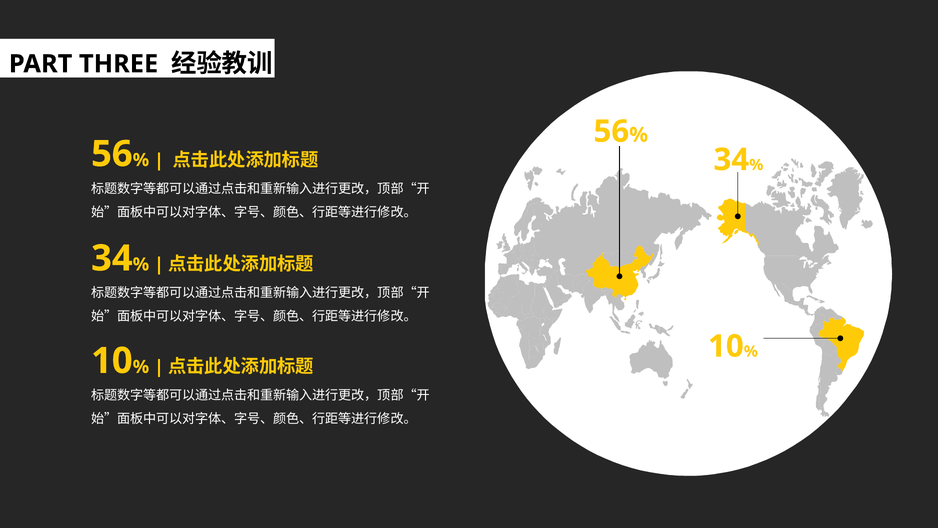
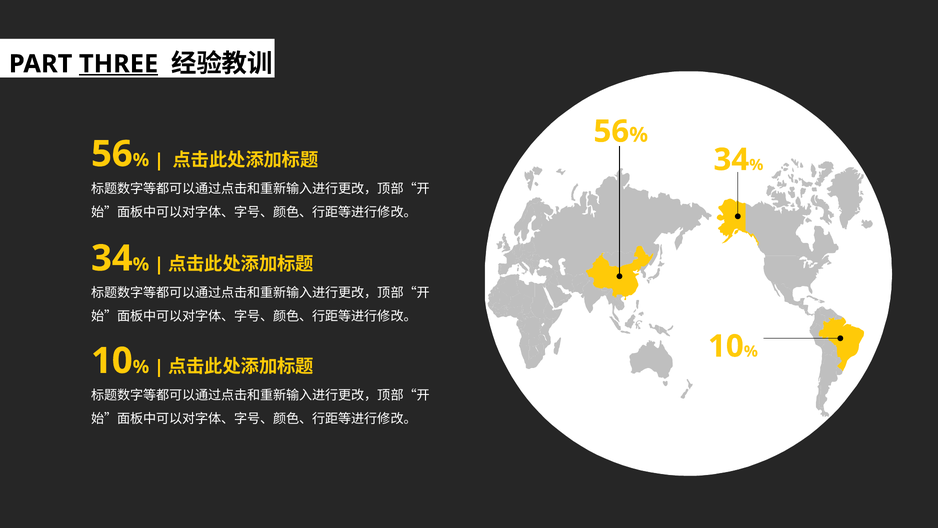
THREE underline: none -> present (119, 64)
